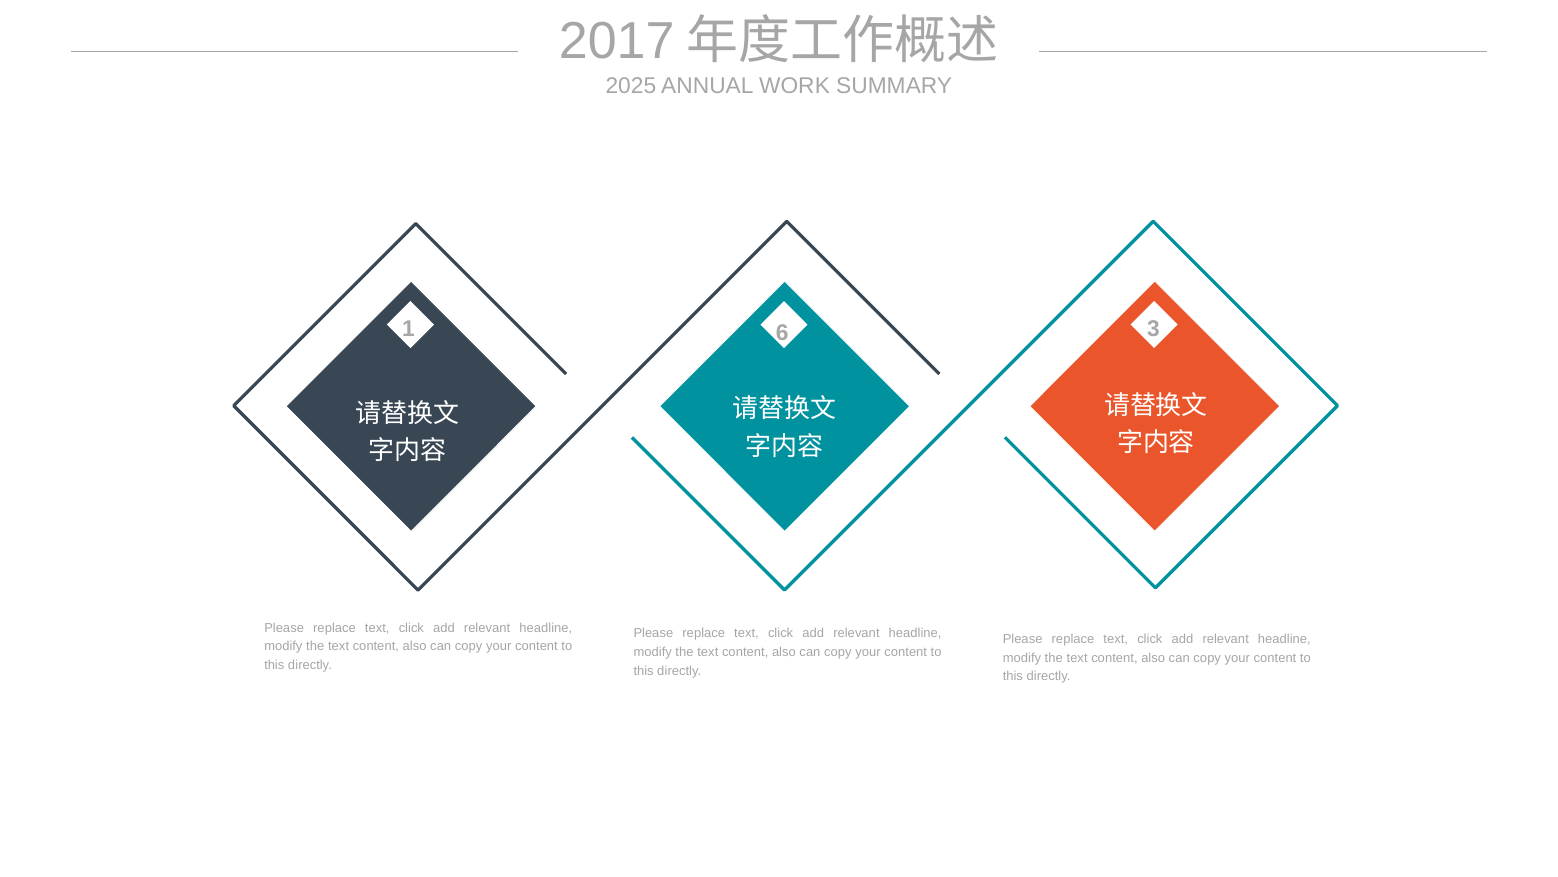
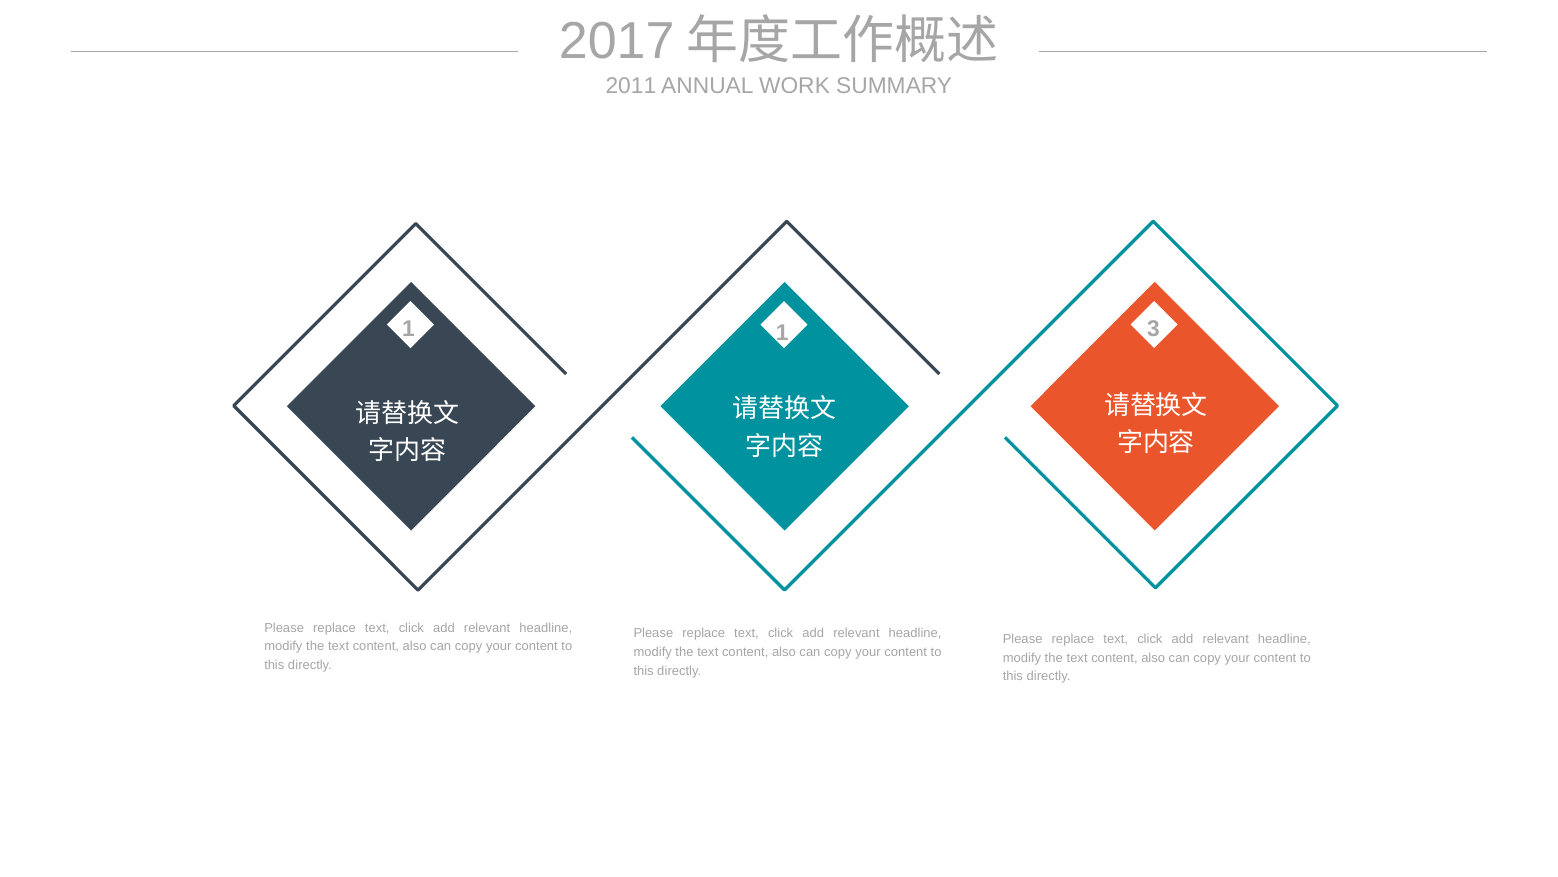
2025: 2025 -> 2011 (631, 86)
1 6: 6 -> 1 (782, 333)
